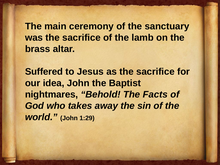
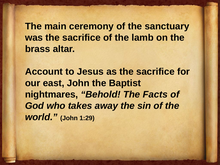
Suffered: Suffered -> Account (44, 72)
idea: idea -> east (54, 83)
